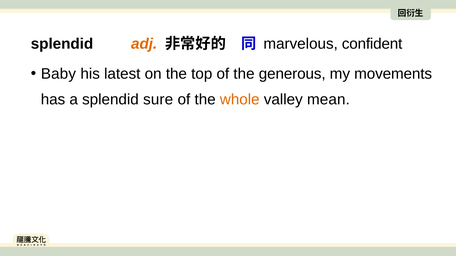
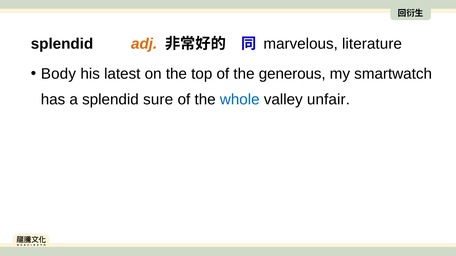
confident: confident -> literature (372, 44)
Baby: Baby -> Body (58, 74)
movements: movements -> smartwatch (393, 74)
whole colour: orange -> blue (240, 100)
mean: mean -> unfair (328, 100)
